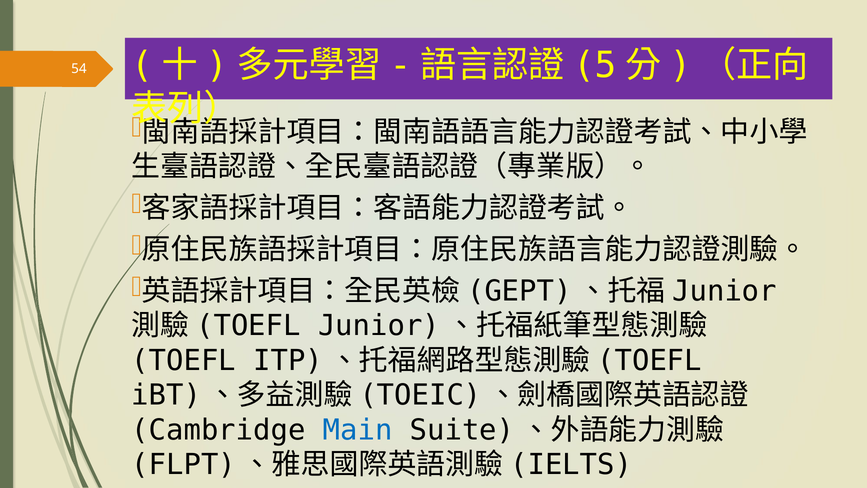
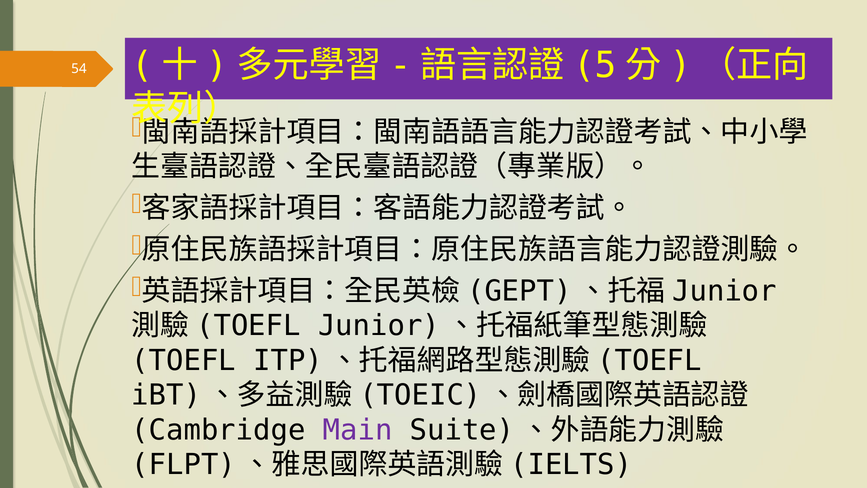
Main colour: blue -> purple (358, 430)
